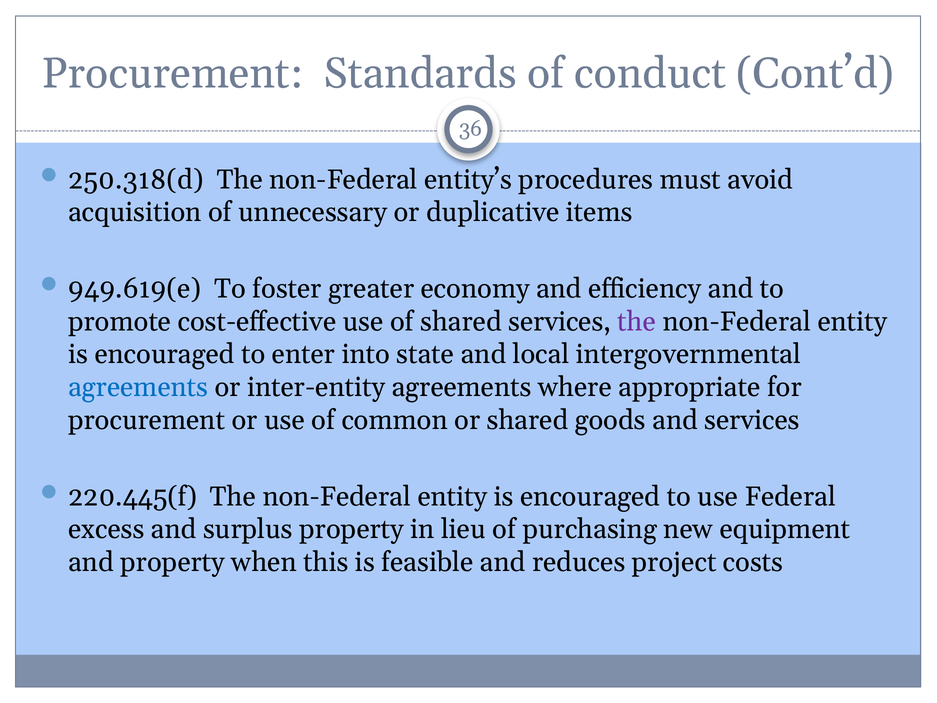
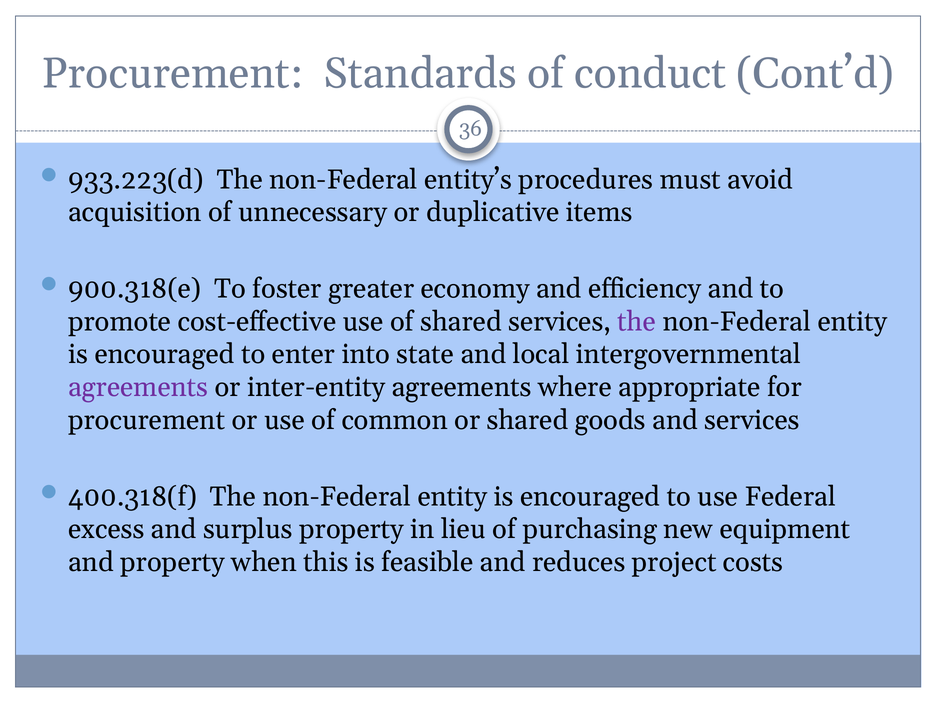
250.318(d: 250.318(d -> 933.223(d (136, 179)
949.619(e: 949.619(e -> 900.318(e (135, 289)
agreements colour: blue -> purple (138, 387)
220.445(f: 220.445(f -> 400.318(f (133, 496)
